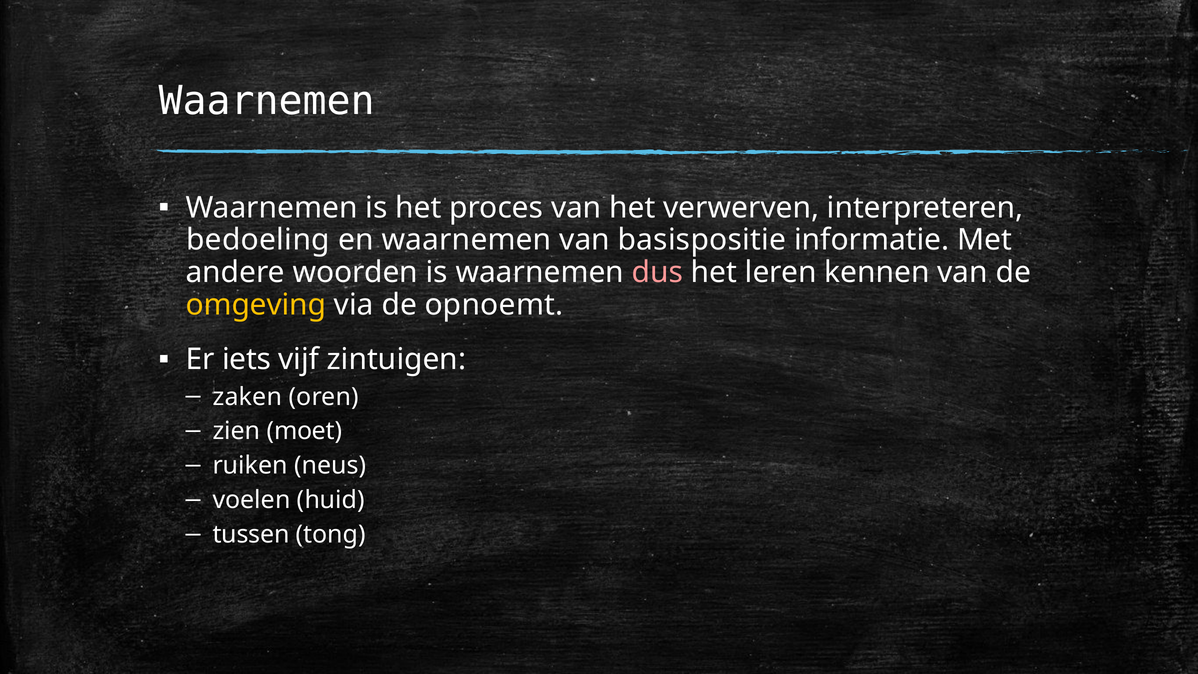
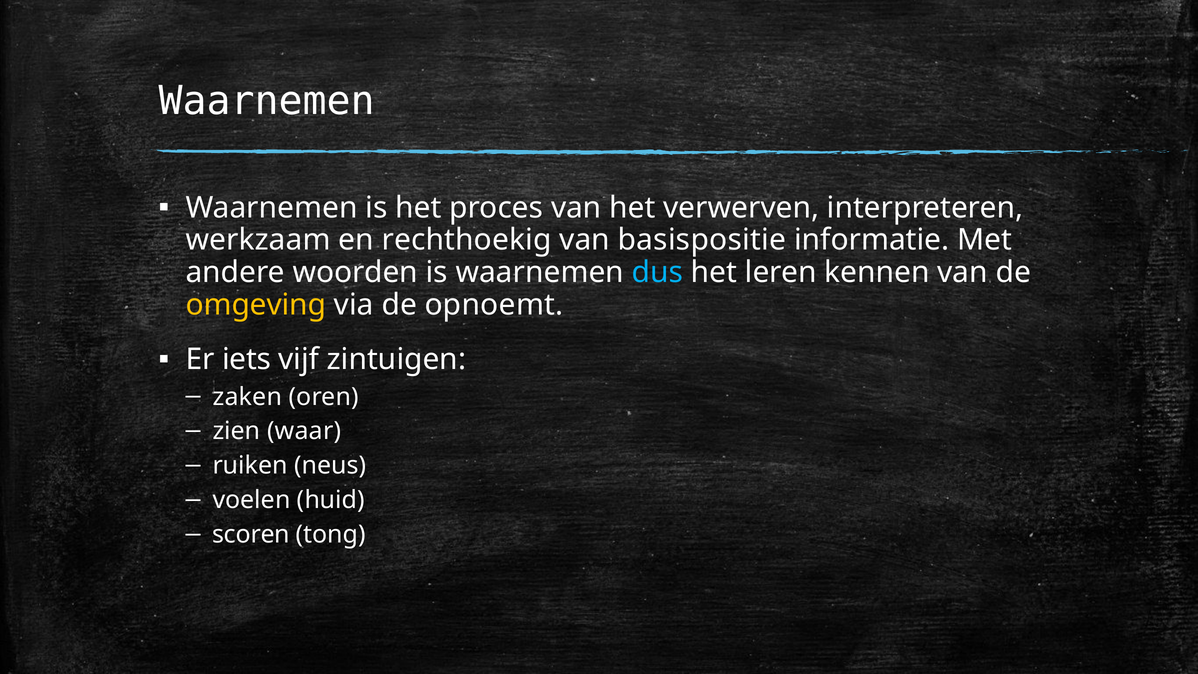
bedoeling: bedoeling -> werkzaam (258, 240)
en waarnemen: waarnemen -> rechthoekig (467, 240)
dus colour: pink -> light blue (657, 272)
moet: moet -> waar (304, 431)
tussen: tussen -> scoren (251, 535)
